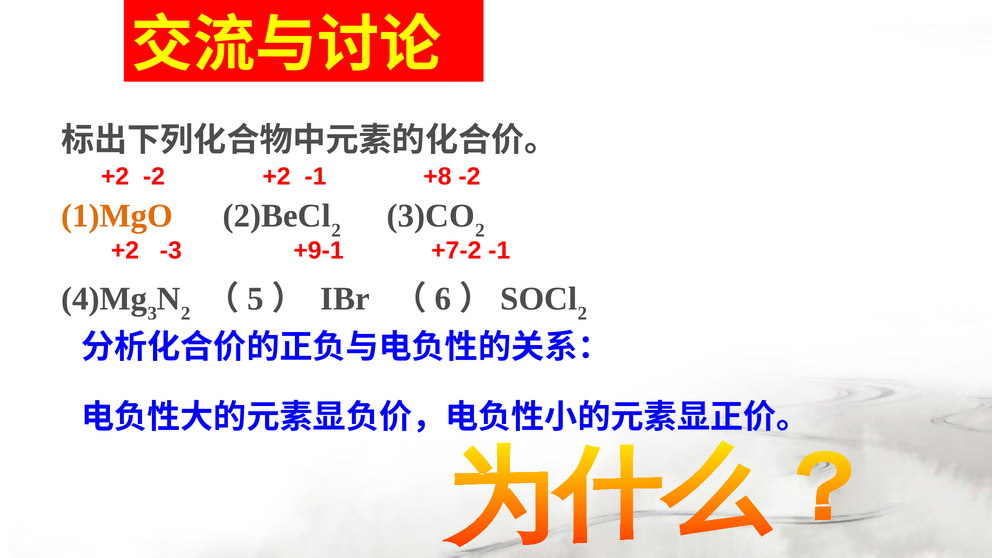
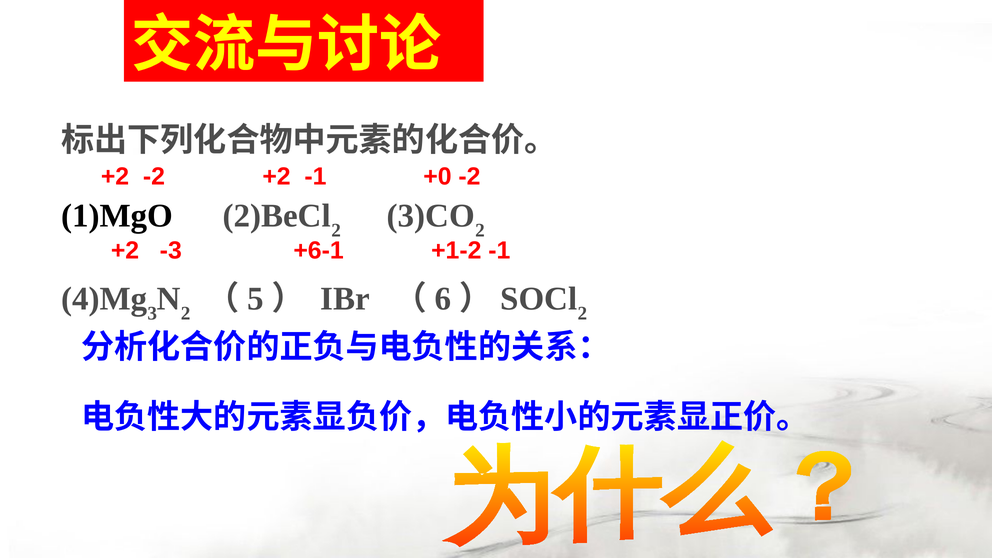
+8: +8 -> +0 (437, 176)
1)MgO colour: orange -> black (117, 216)
+9-1: +9-1 -> +6-1 (319, 250)
+7-2: +7-2 -> +1-2 (456, 250)
